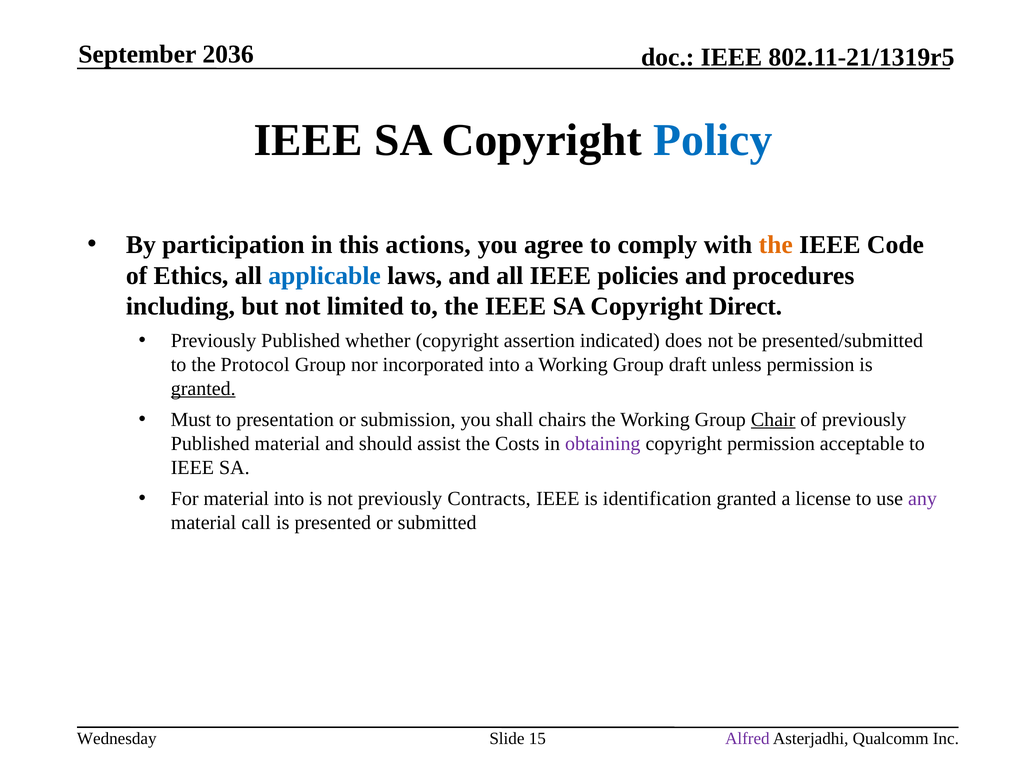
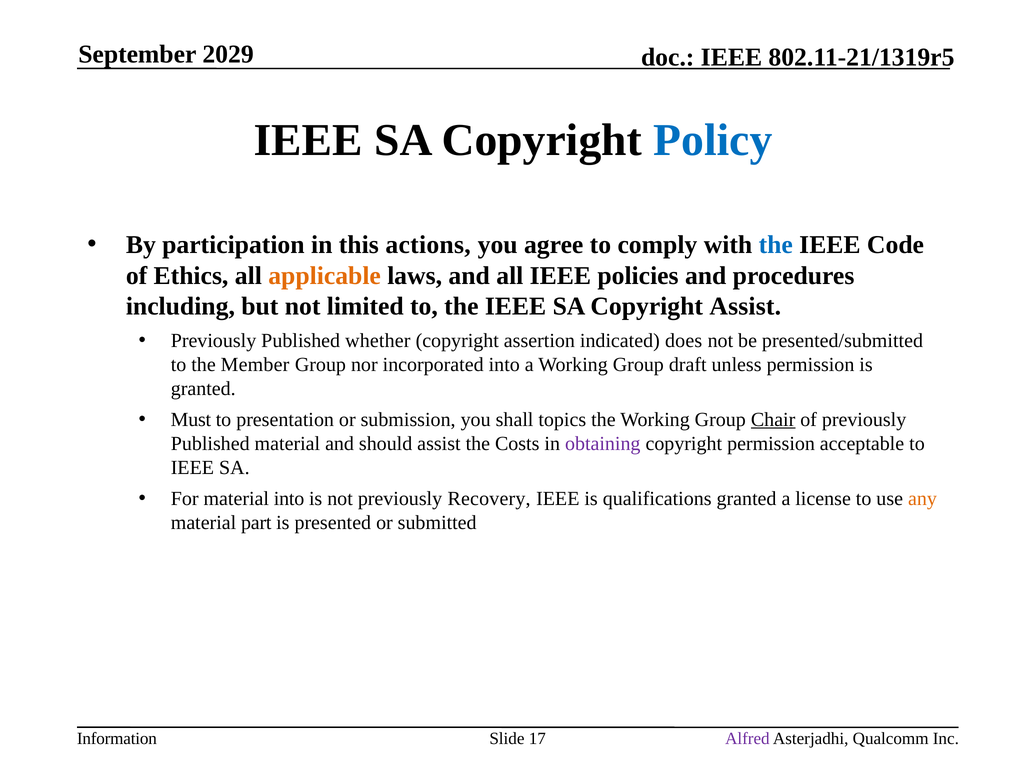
2036: 2036 -> 2029 (228, 54)
the colour: orange -> blue (776, 245)
applicable colour: blue -> orange (325, 276)
Copyright Direct: Direct -> Assist (745, 307)
Protocol: Protocol -> Member (255, 365)
granted underline: present -> none (203, 389)
chairs: chairs -> topics (562, 420)
Contracts: Contracts -> Recovery (489, 499)
identification: identification -> qualifications (657, 499)
any colour: purple -> orange (923, 499)
call: call -> part (256, 523)
Wednesday: Wednesday -> Information (117, 739)
15: 15 -> 17 (537, 739)
